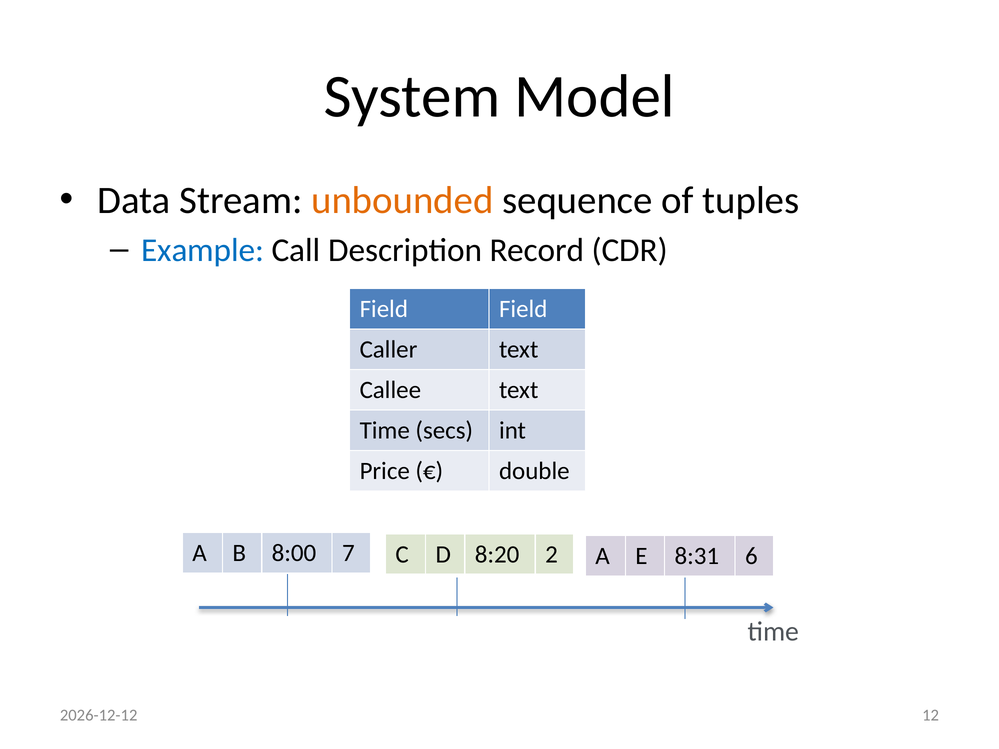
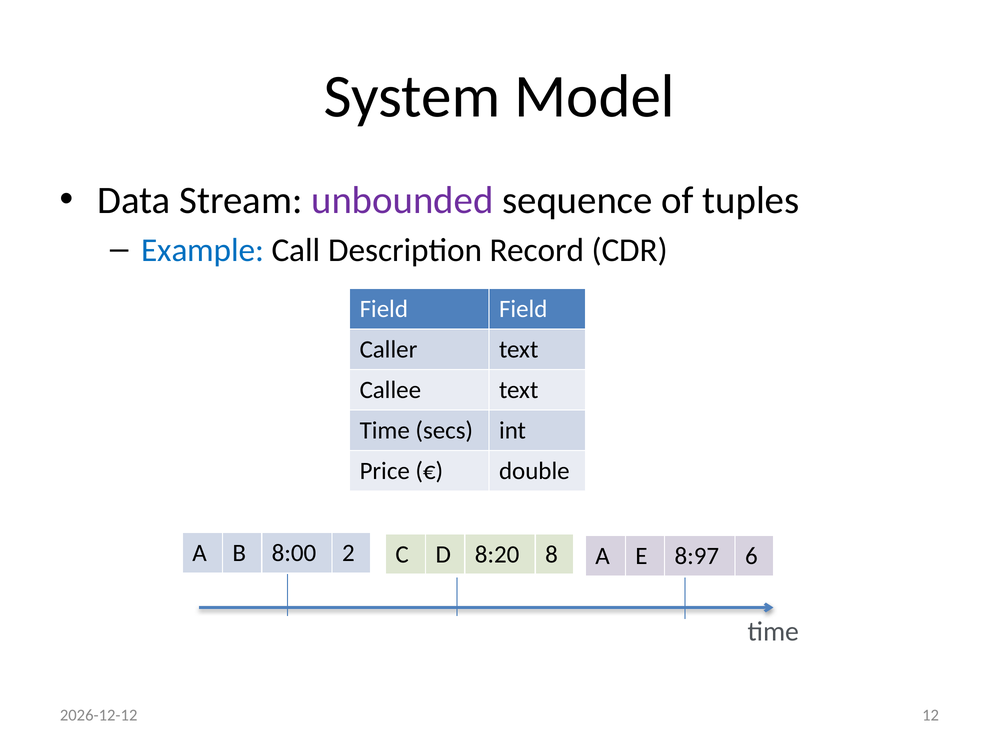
unbounded colour: orange -> purple (402, 201)
7: 7 -> 2 (348, 553)
2: 2 -> 8 (552, 554)
8:31: 8:31 -> 8:97 (697, 556)
